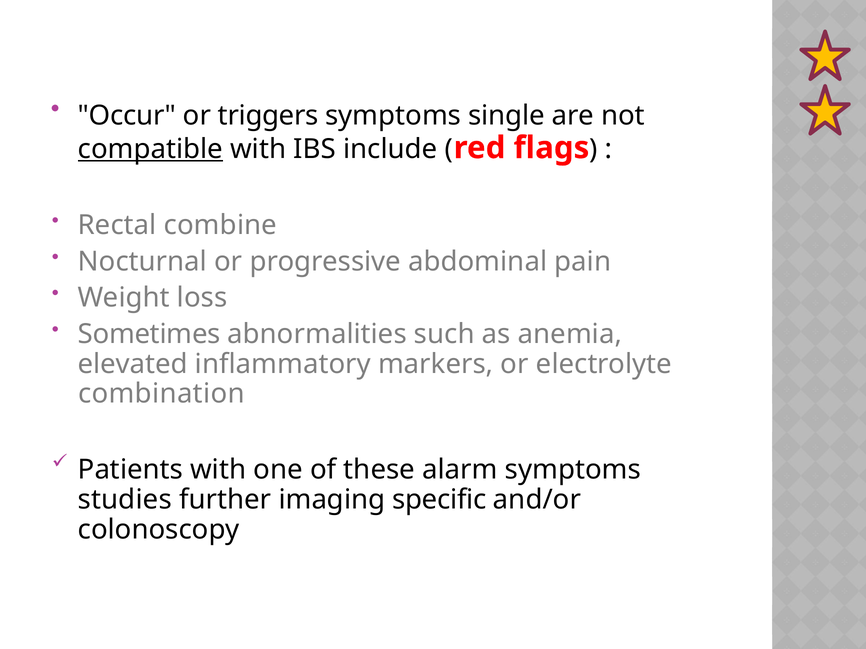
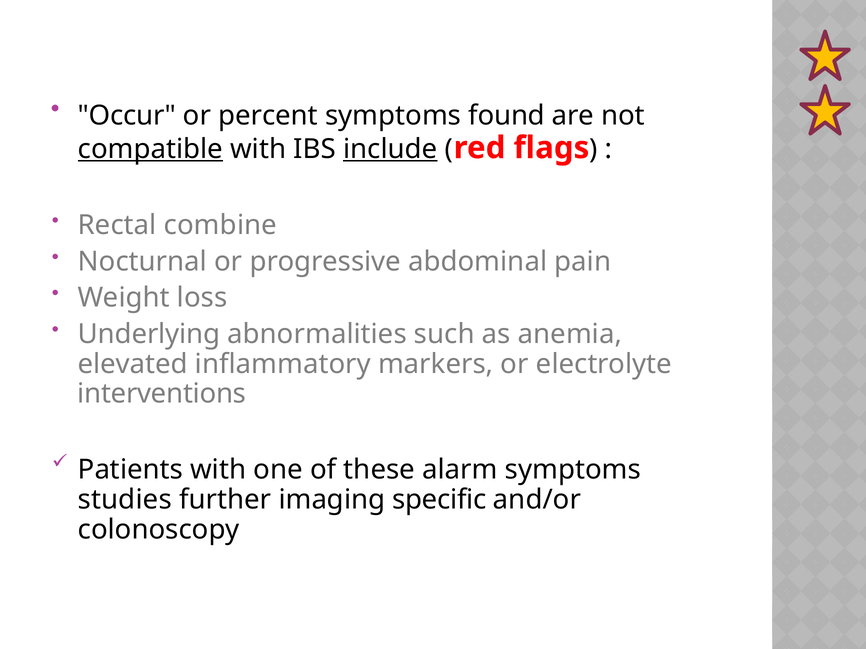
triggers: triggers -> percent (268, 116)
single: single -> found (507, 116)
include underline: none -> present (390, 149)
Sometimes: Sometimes -> Underlying (149, 334)
combination: combination -> interventions (162, 394)
